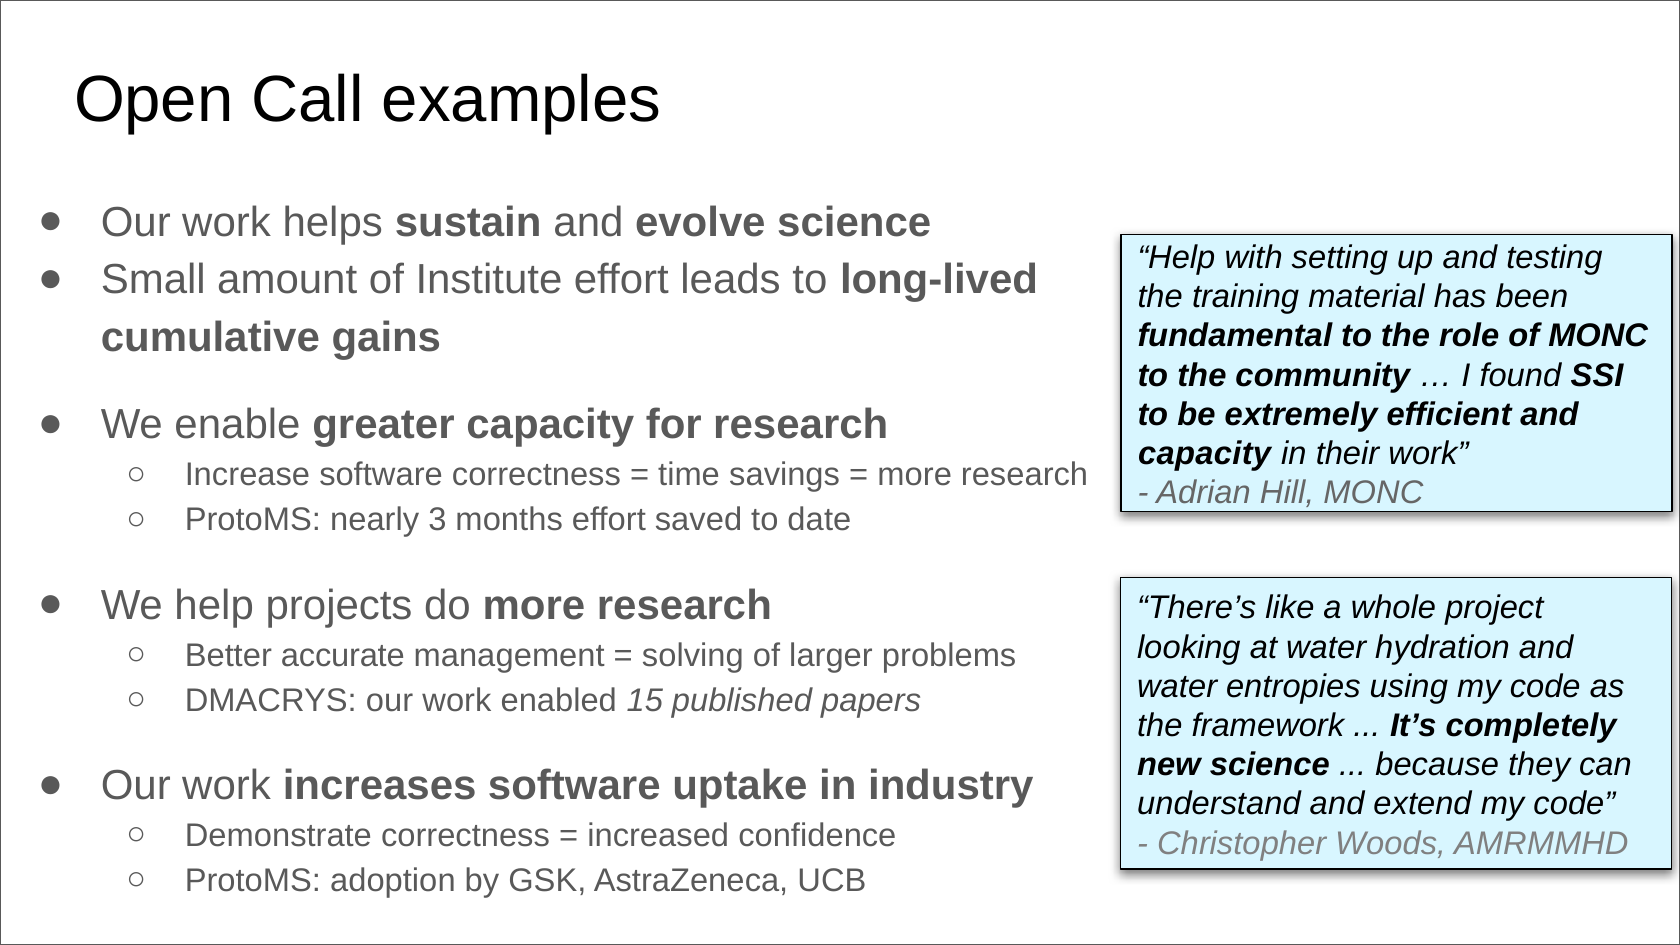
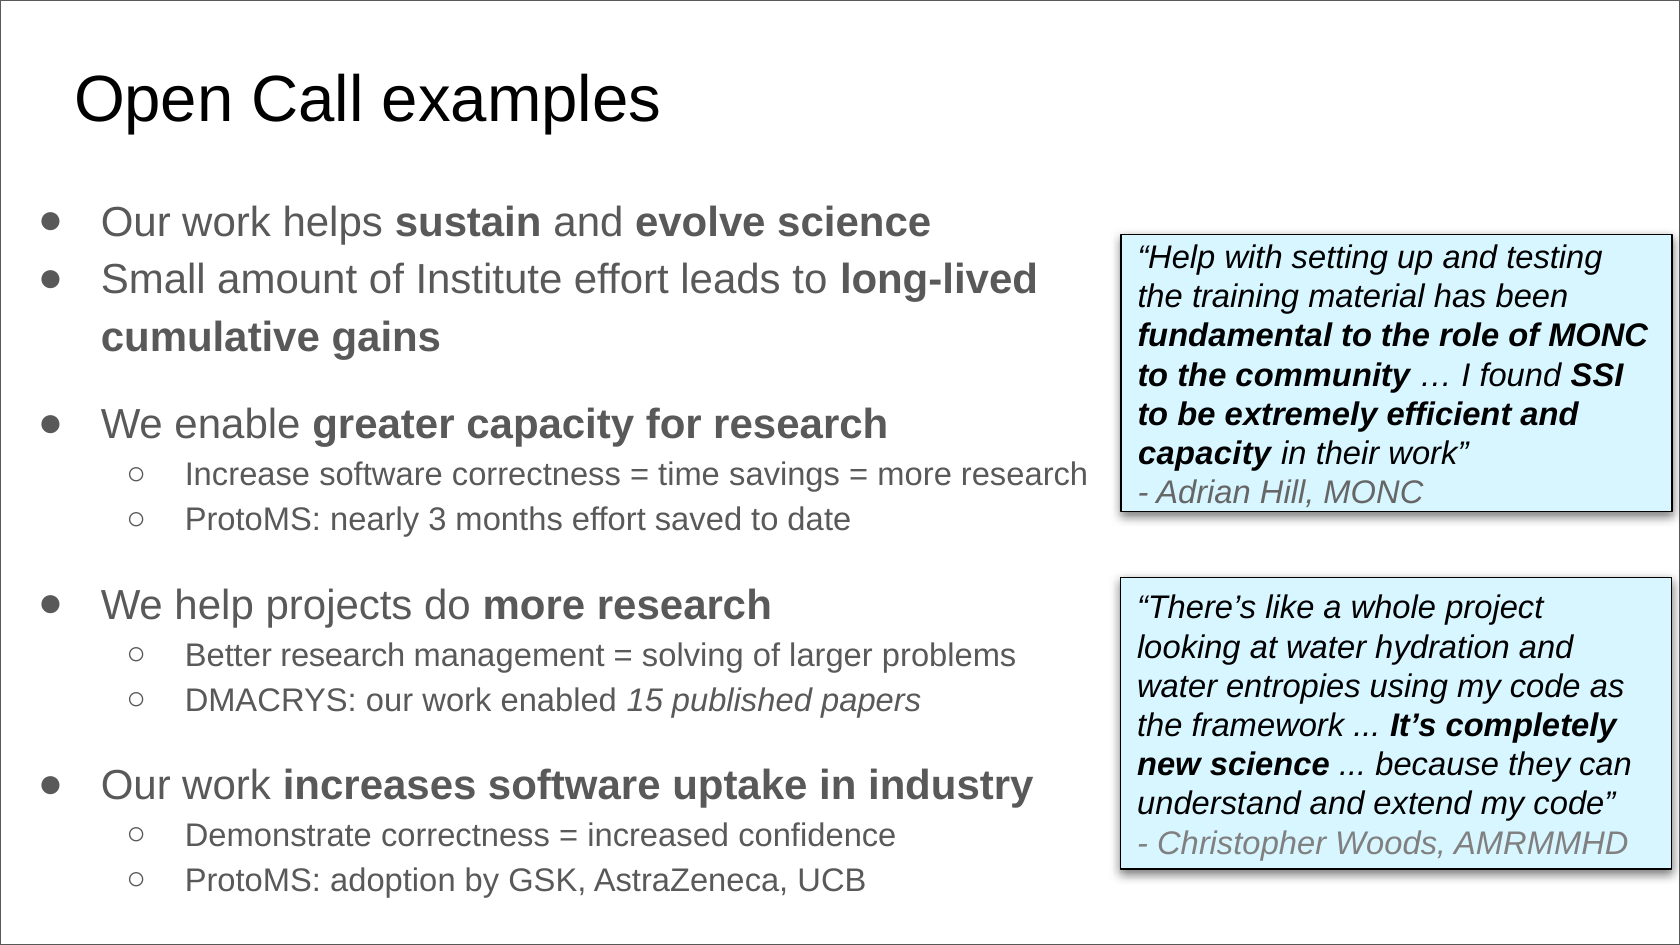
Better accurate: accurate -> research (343, 655)
